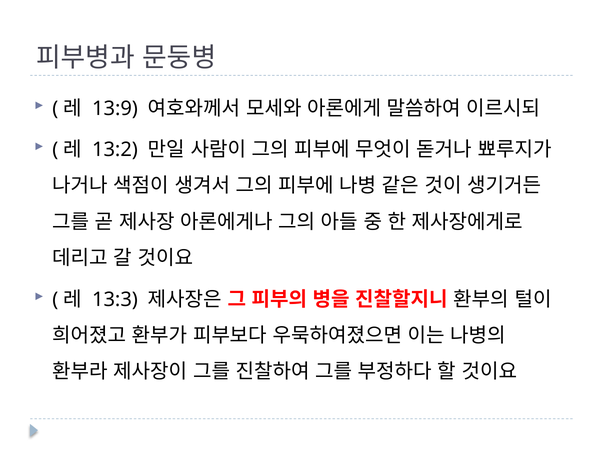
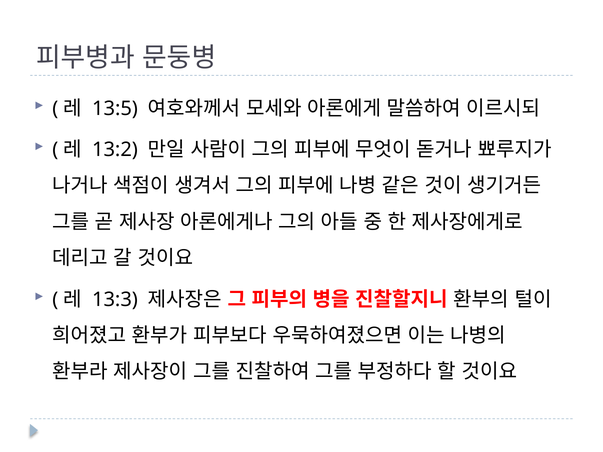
13:9: 13:9 -> 13:5 (115, 109)
